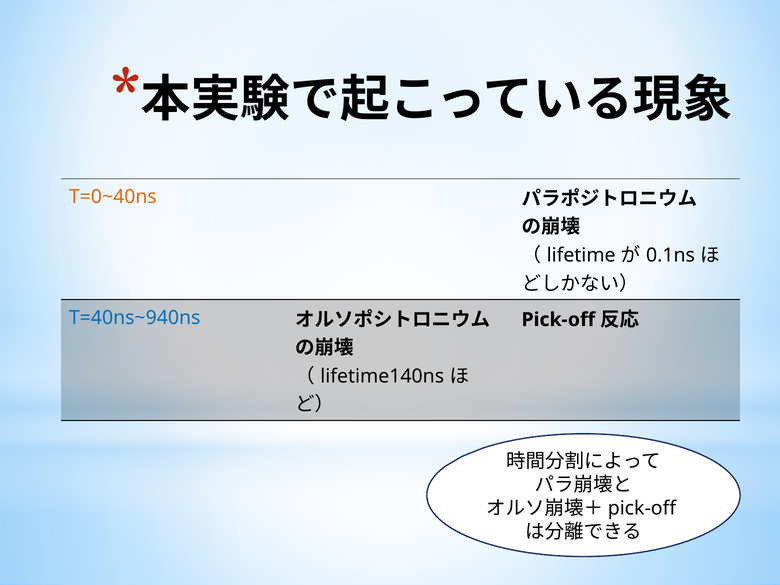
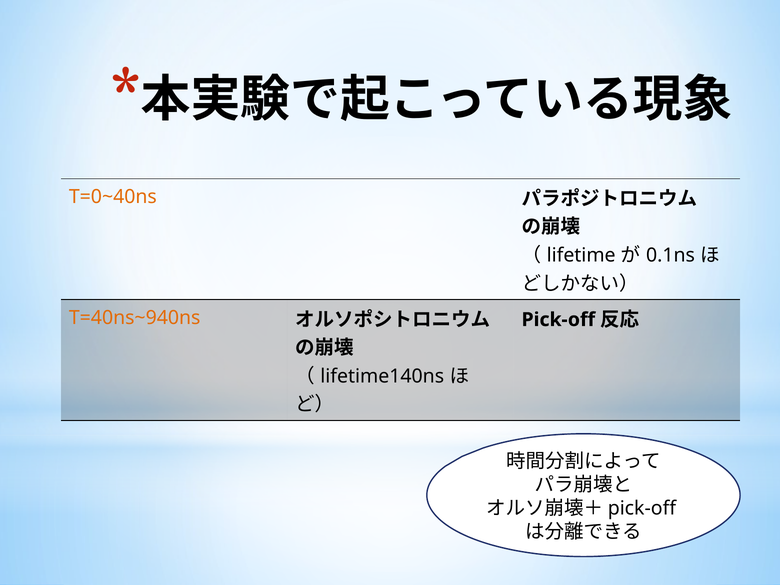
T=40ns~940ns colour: blue -> orange (135, 318)
